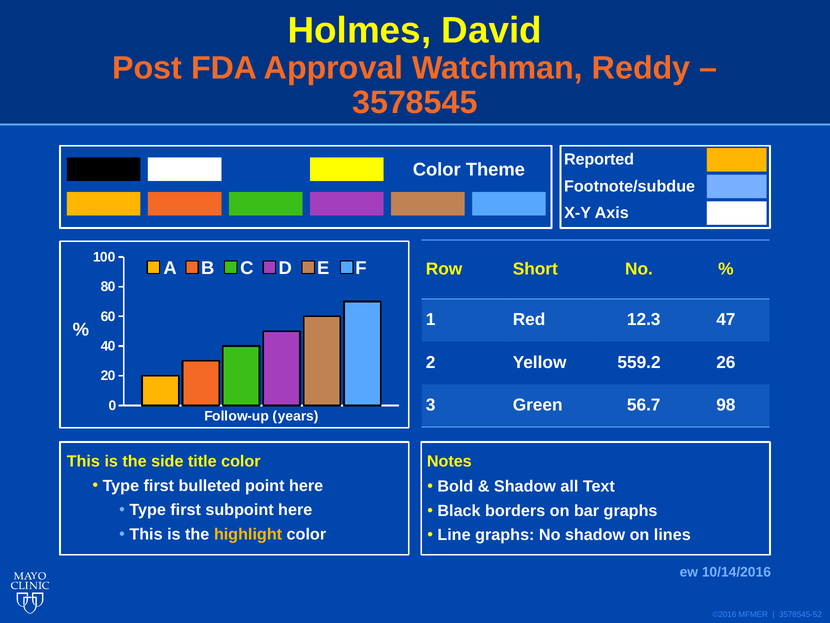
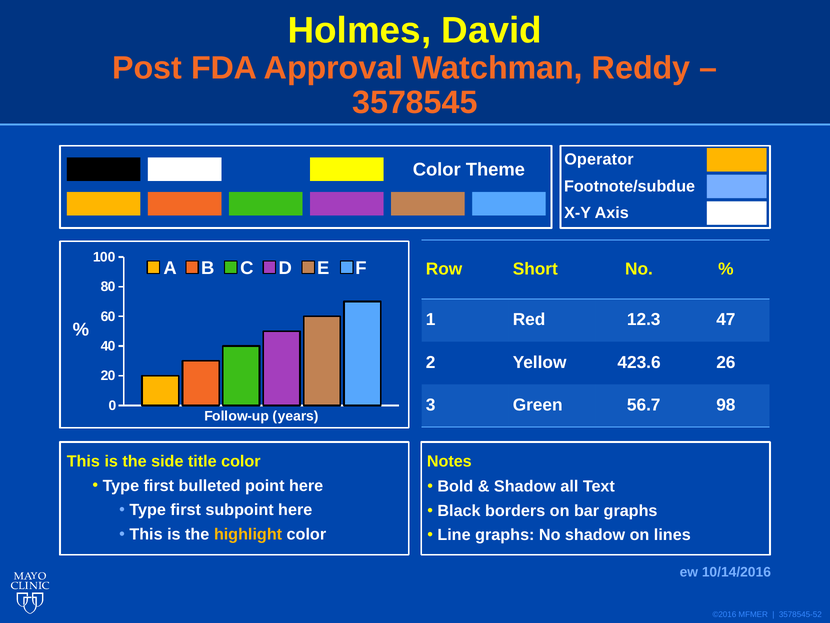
Reported: Reported -> Operator (599, 159)
559.2: 559.2 -> 423.6 (639, 362)
